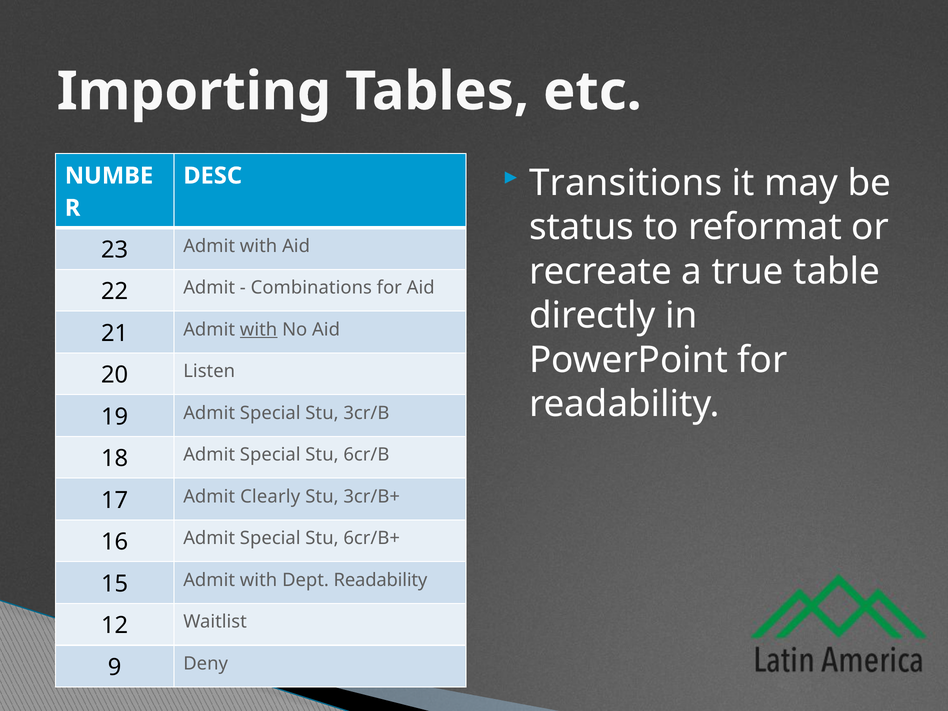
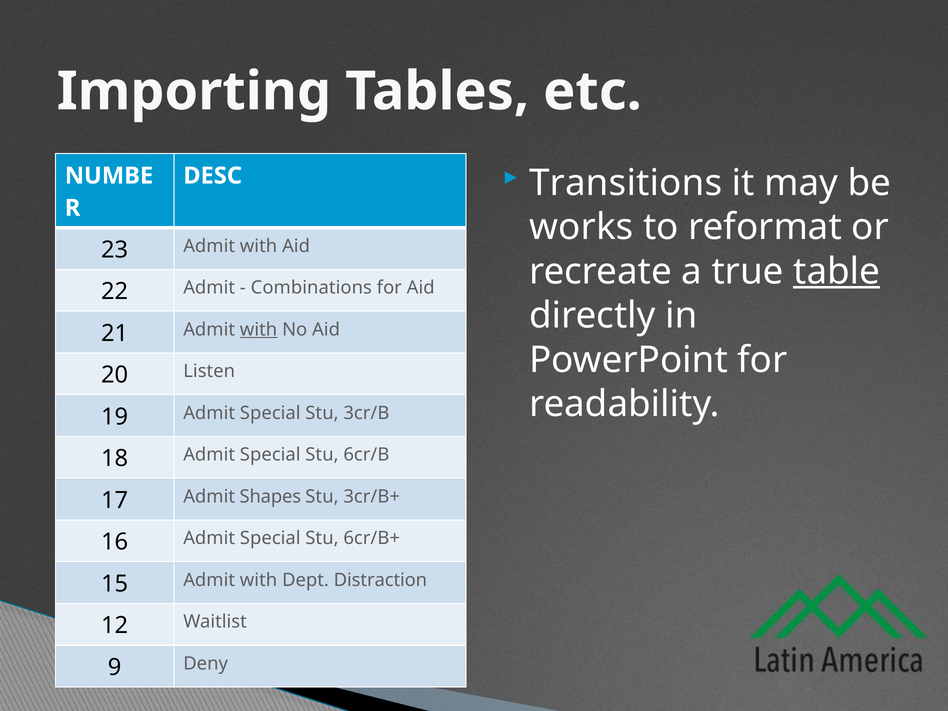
status: status -> works (581, 227)
table underline: none -> present (837, 271)
Clearly: Clearly -> Shapes (270, 497)
Dept Readability: Readability -> Distraction (380, 580)
